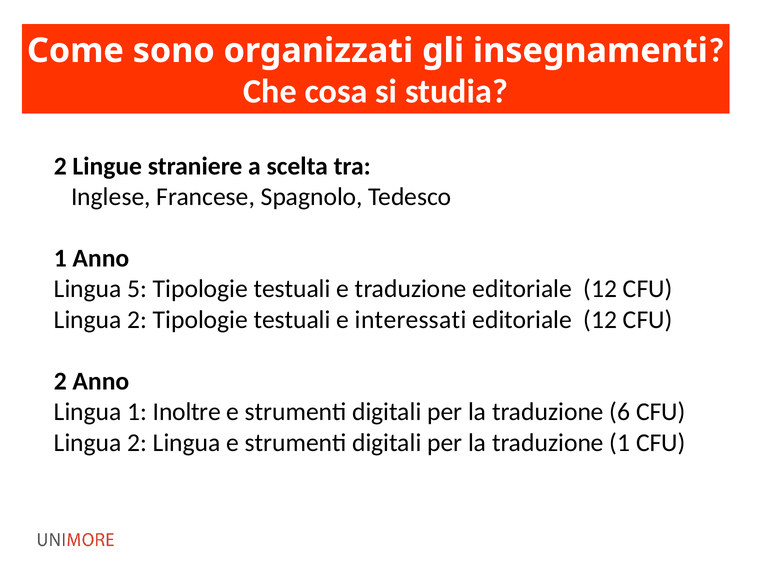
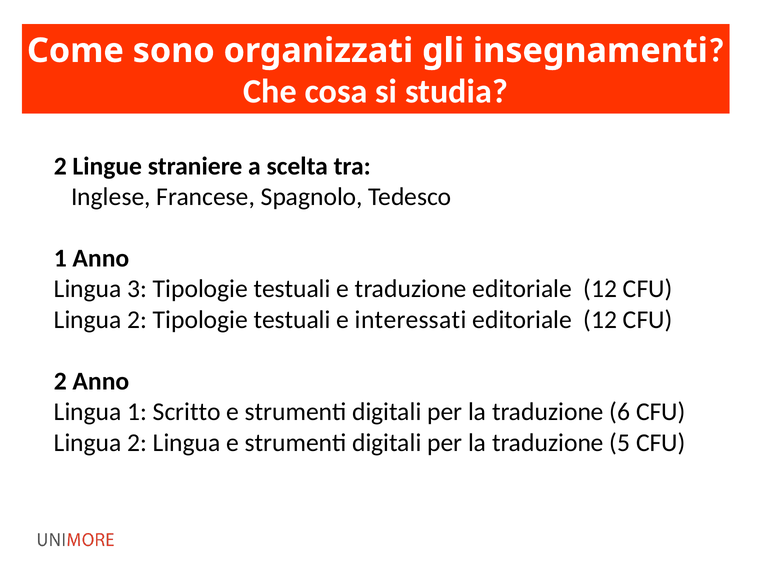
5: 5 -> 3 (137, 289)
Inoltre: Inoltre -> Scritto (187, 412)
traduzione 1: 1 -> 5 (620, 443)
